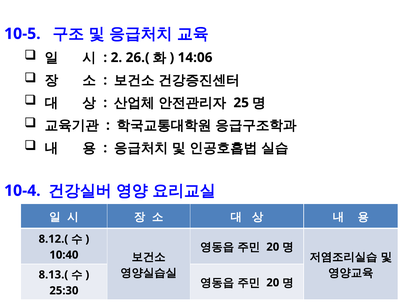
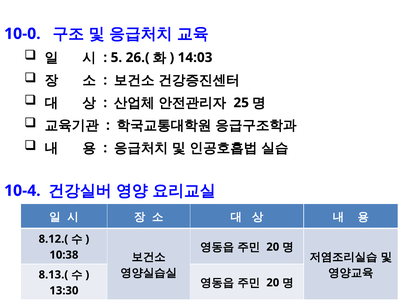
10-5: 10-5 -> 10-0 (22, 34)
2: 2 -> 5 (116, 57)
14:06: 14:06 -> 14:03 (195, 57)
10:40: 10:40 -> 10:38 (64, 254)
25:30: 25:30 -> 13:30 (64, 290)
